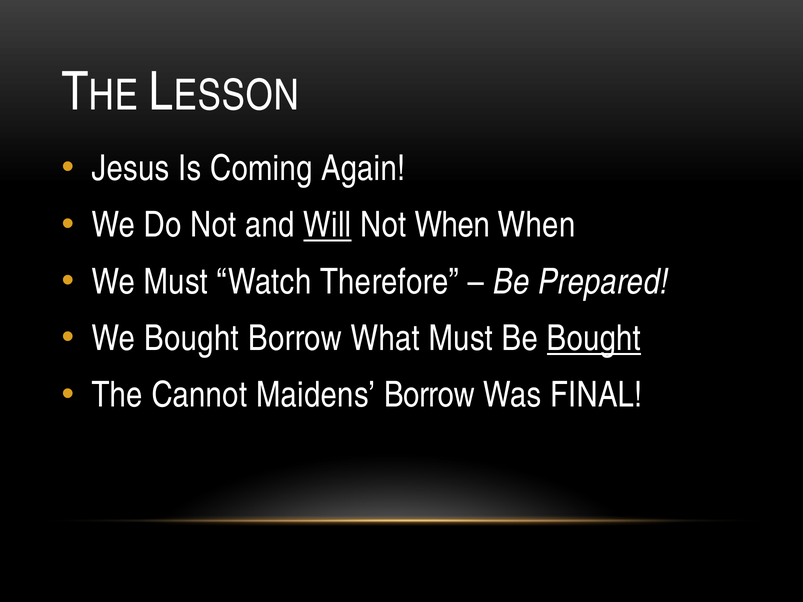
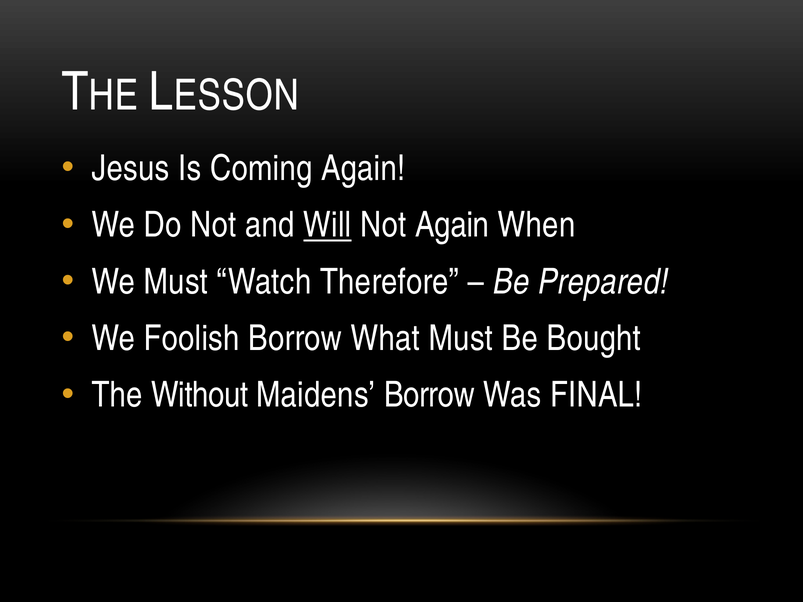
Not When: When -> Again (452, 225)
We Bought: Bought -> Foolish (192, 339)
Bought underline: present -> none (594, 339)
Cannot: Cannot -> Without (200, 395)
